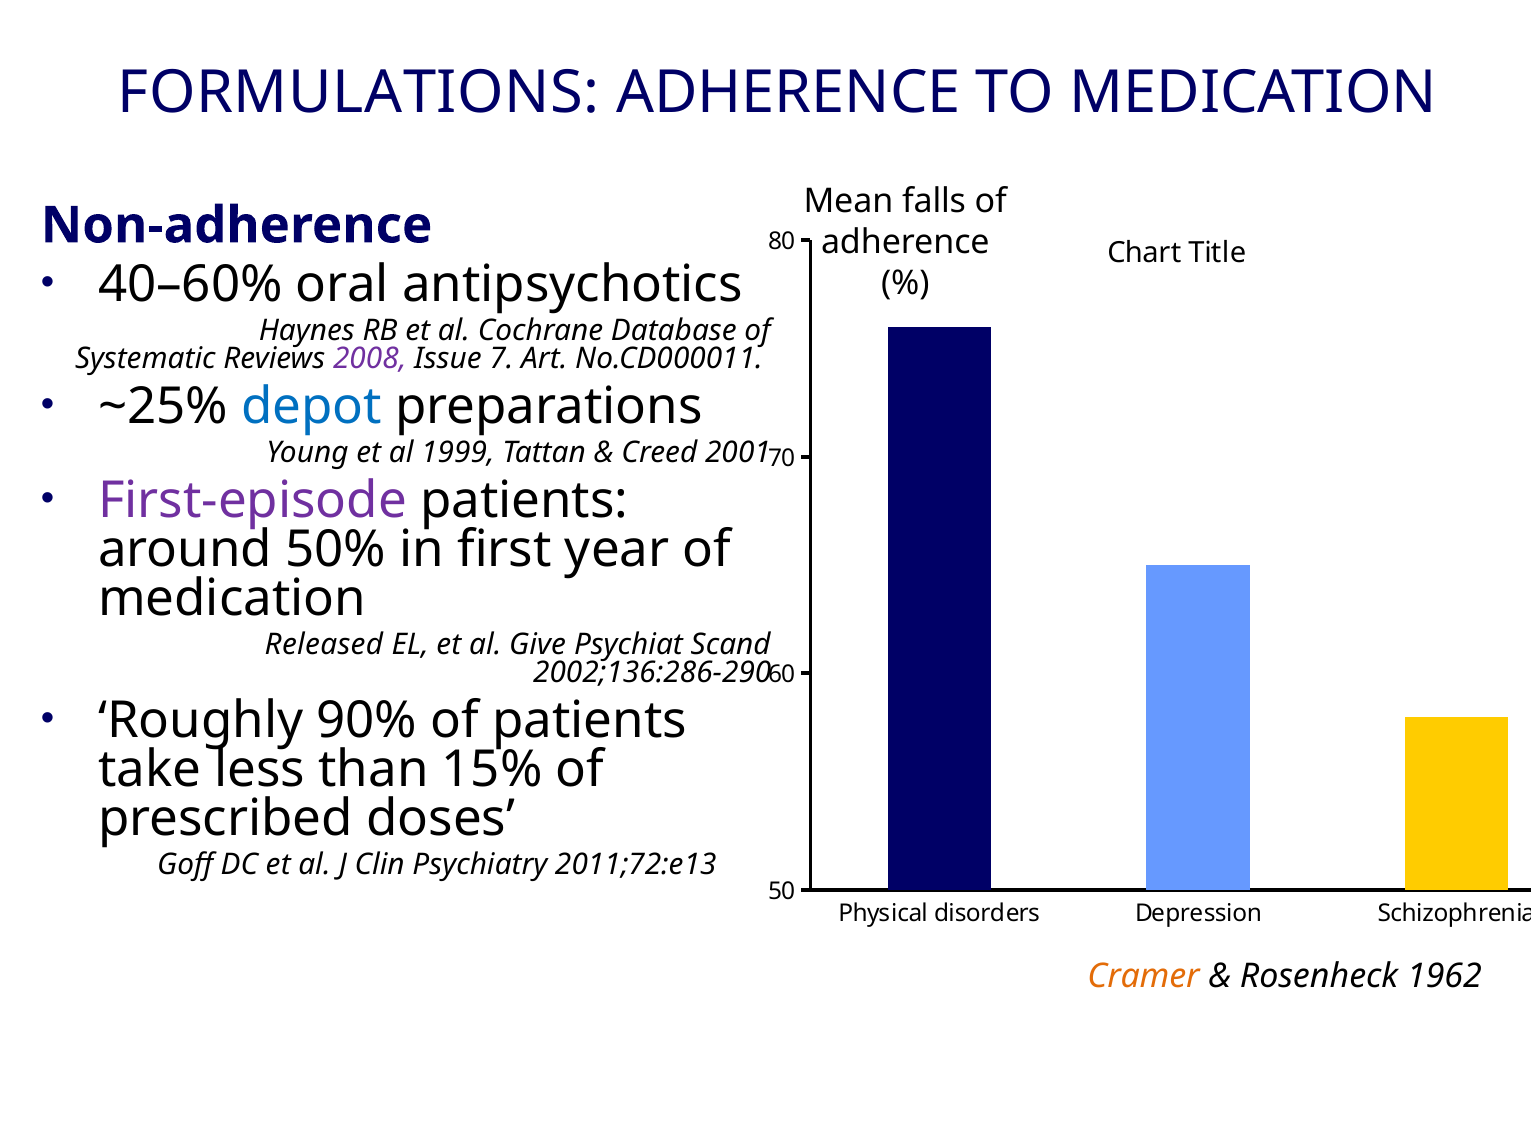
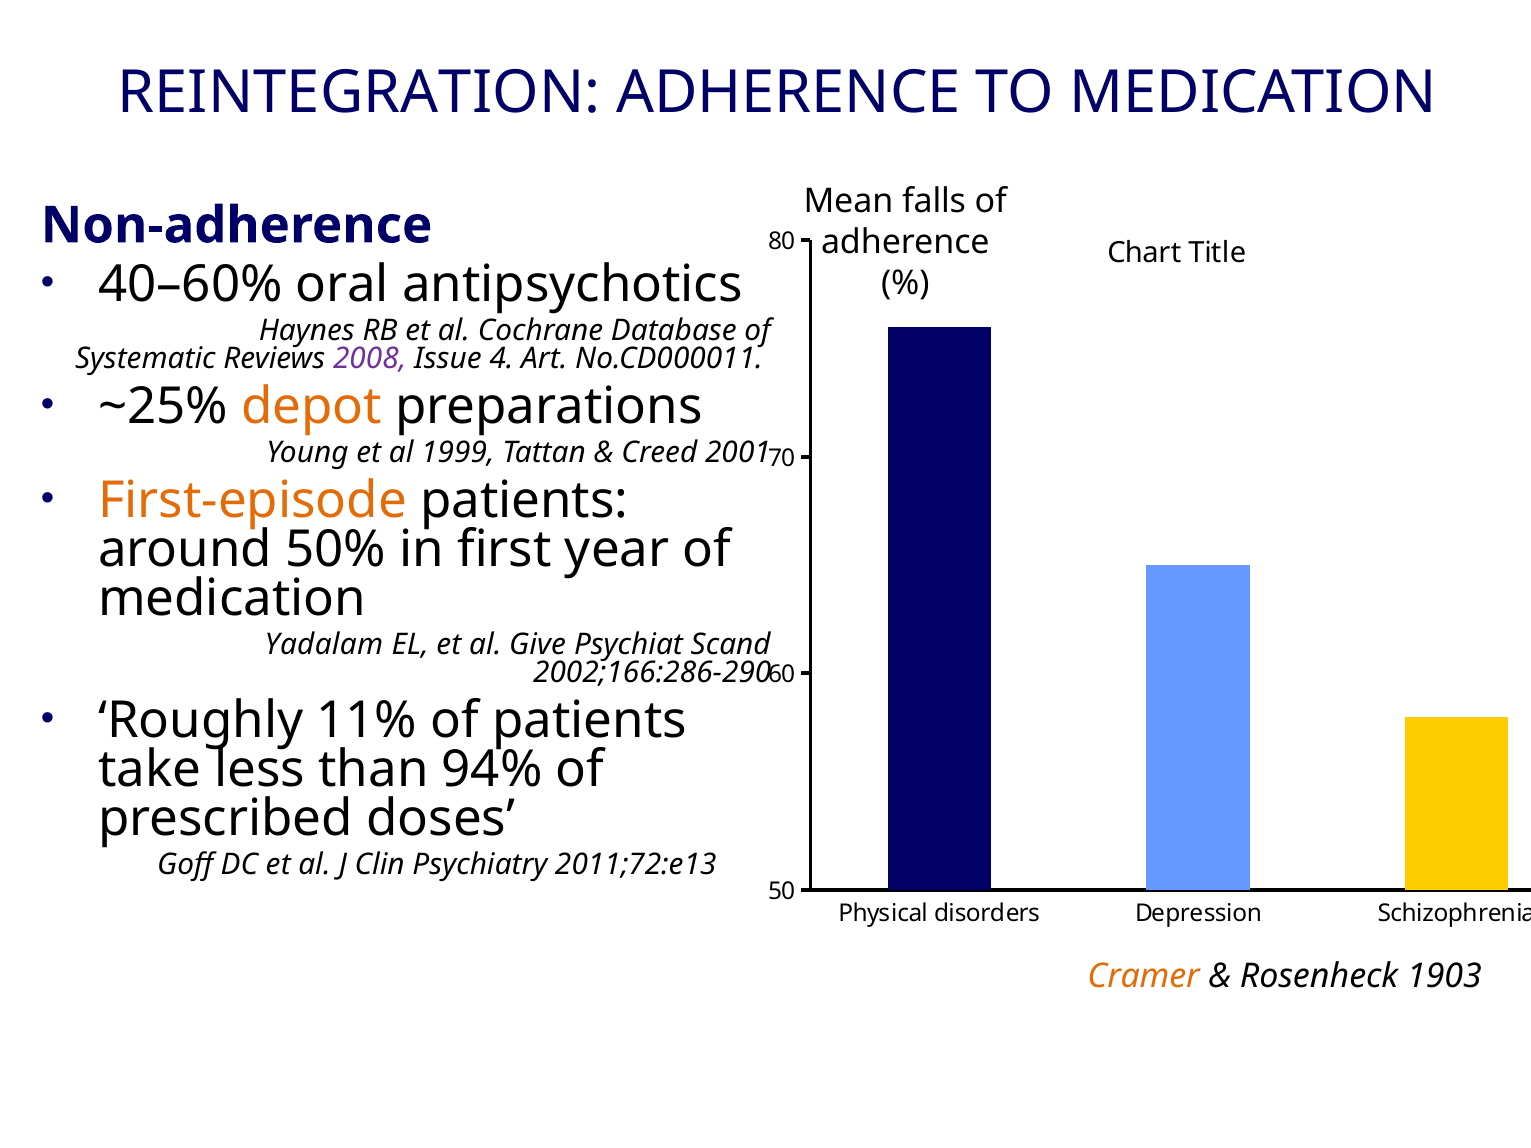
FORMULATIONS: FORMULATIONS -> REINTEGRATION (359, 93)
7: 7 -> 4 (502, 359)
depot colour: blue -> orange (312, 407)
First-episode colour: purple -> orange (253, 501)
Released: Released -> Yadalam (324, 645)
2002;136:286-290: 2002;136:286-290 -> 2002;166:286-290 (652, 673)
90%: 90% -> 11% (367, 721)
15%: 15% -> 94% (492, 770)
1962: 1962 -> 1903 (1445, 977)
